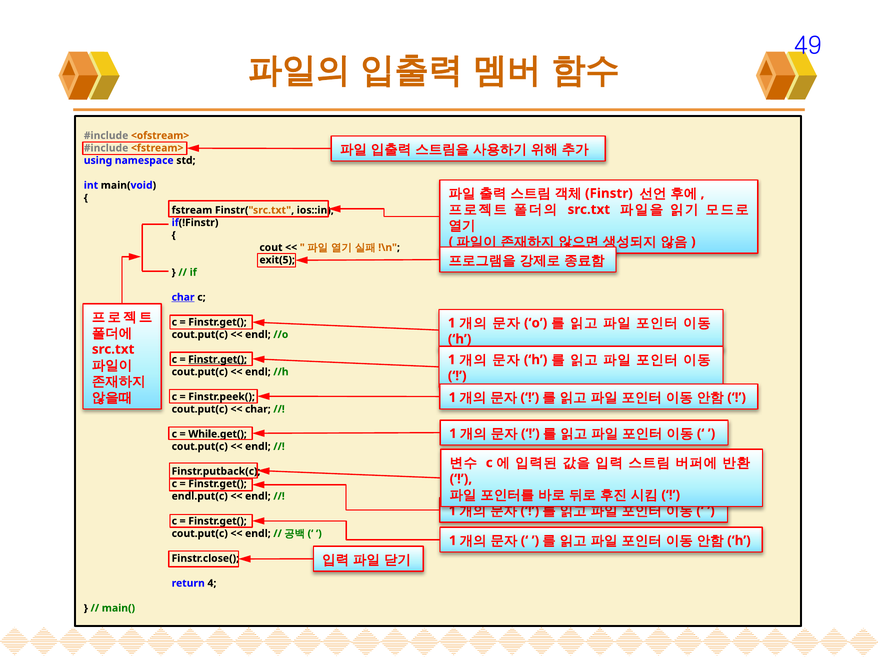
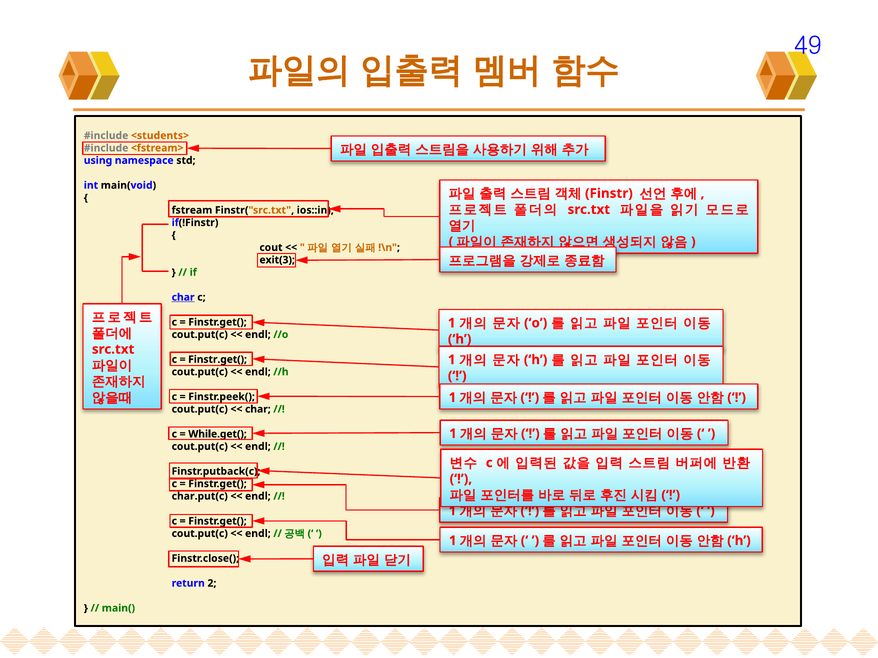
<ofstream>: <ofstream> -> <students> (160, 136)
exit(5: exit(5 -> exit(3 (277, 260)
Finstr.get( underline: present -> none (218, 360)
endl.put(c: endl.put(c -> char.put(c (200, 497)
4: 4 -> 2 (212, 584)
